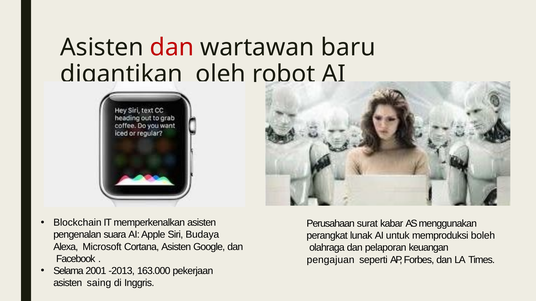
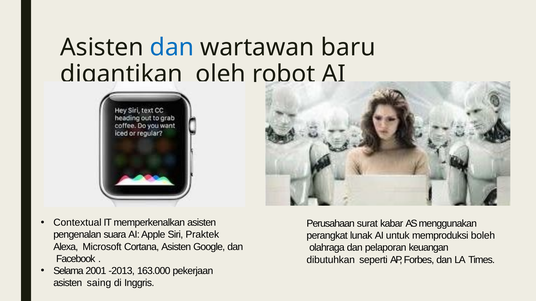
dan colour: red -> blue (172, 48)
Blockchain: Blockchain -> Contextual (77, 223)
Budaya: Budaya -> Praktek (202, 235)
pengajuan: pengajuan -> dibutuhkan (331, 260)
